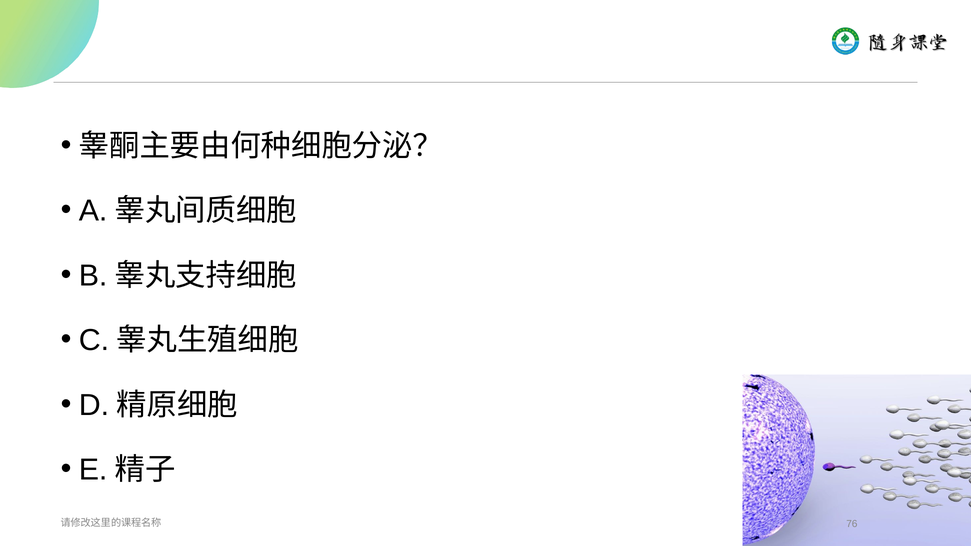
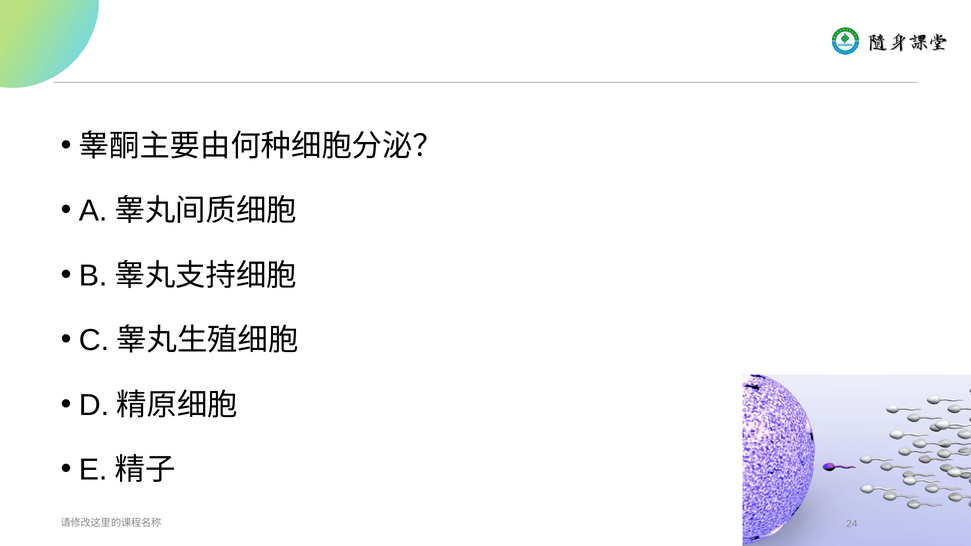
76: 76 -> 24 (852, 524)
